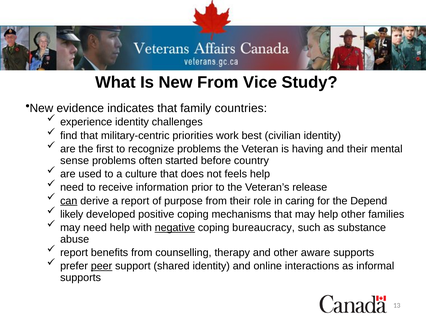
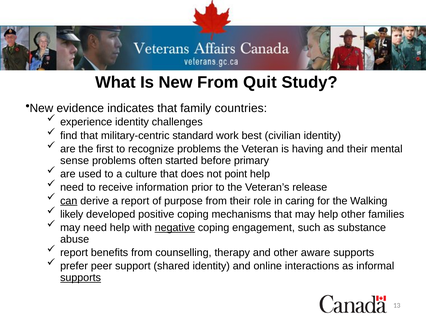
Vice: Vice -> Quit (260, 82)
priorities: priorities -> standard (193, 135)
country: country -> primary (251, 160)
feels: feels -> point (236, 174)
Depend: Depend -> Walking (369, 201)
bureaucracy: bureaucracy -> engagement (264, 227)
peer underline: present -> none (102, 266)
supports underline: none -> present (81, 277)
